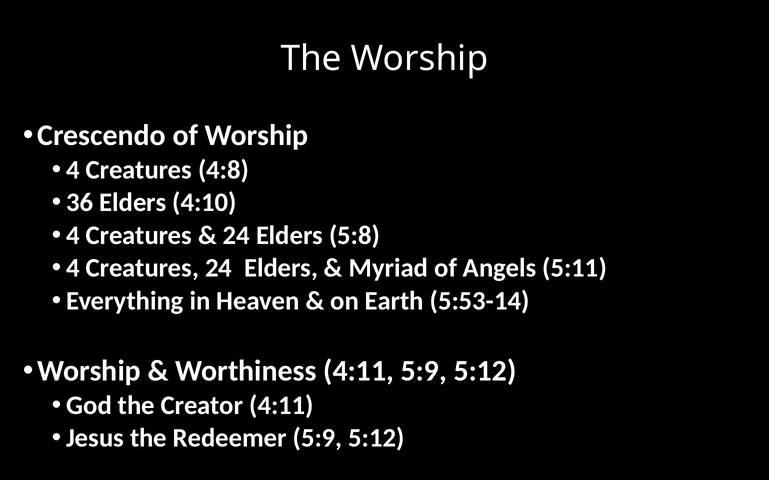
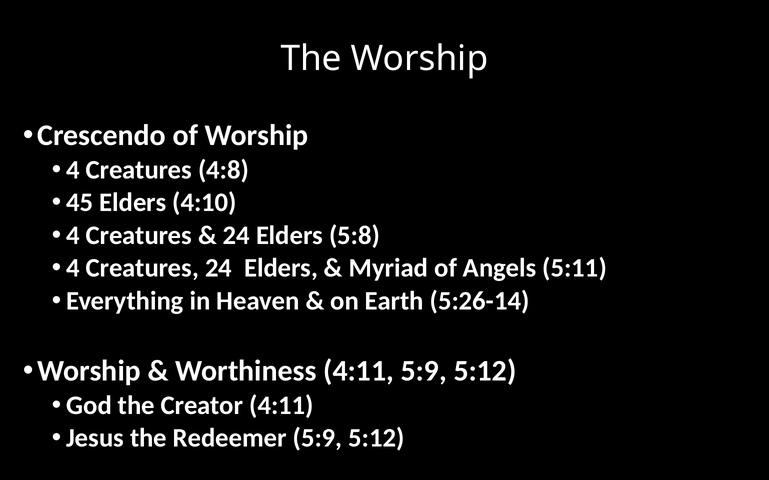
36: 36 -> 45 (80, 203)
5:53-14: 5:53-14 -> 5:26-14 (480, 301)
